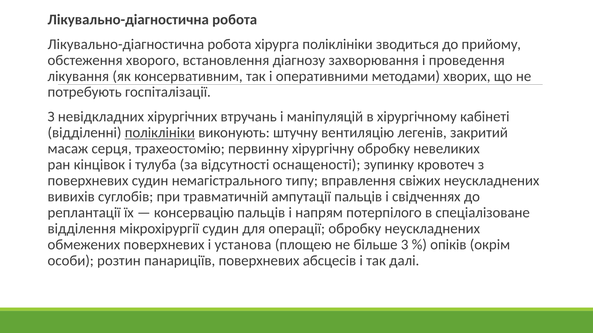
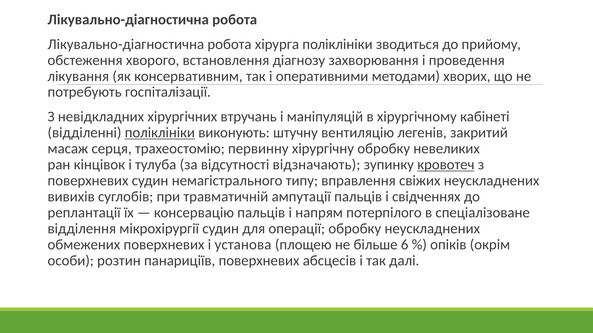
оснащеності: оснащеності -> відзначають (316, 165)
кровотеч underline: none -> present (446, 165)
3: 3 -> 6 (405, 245)
